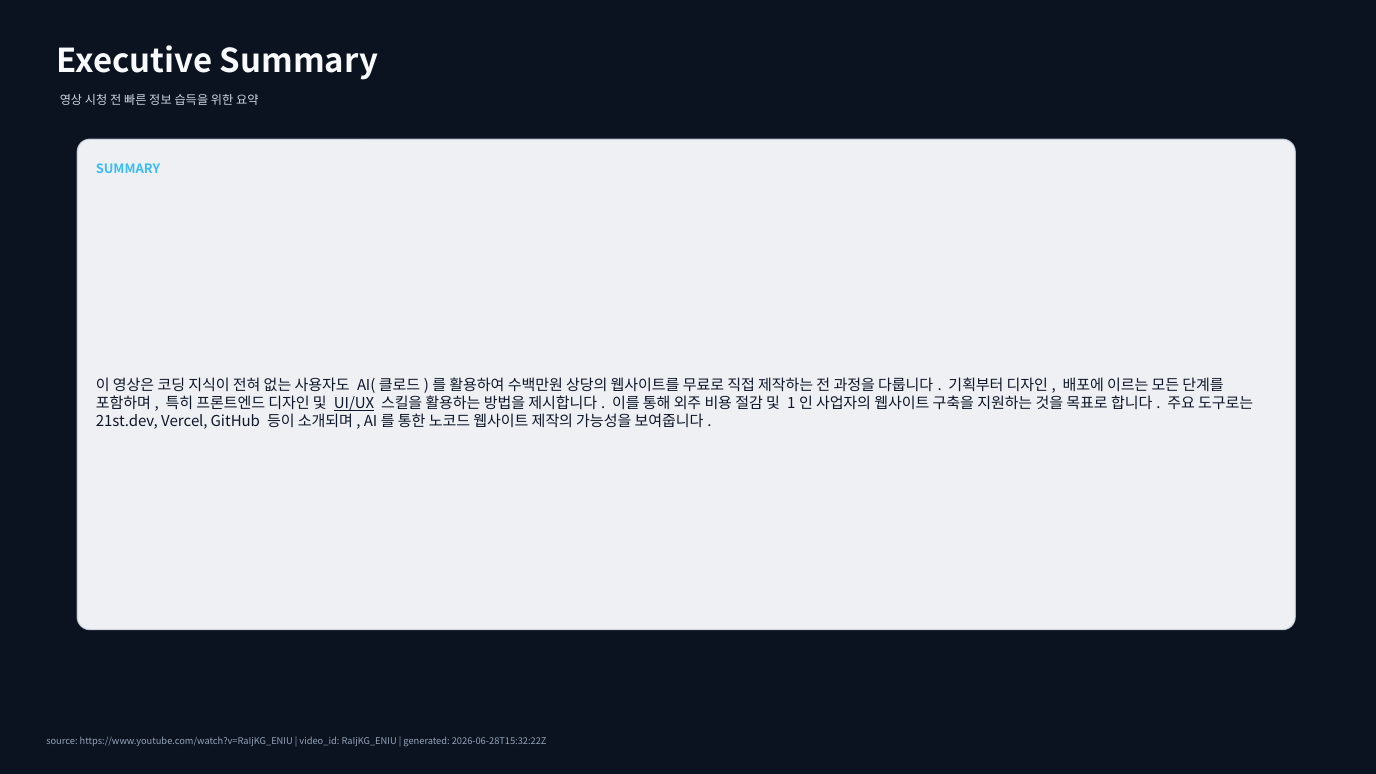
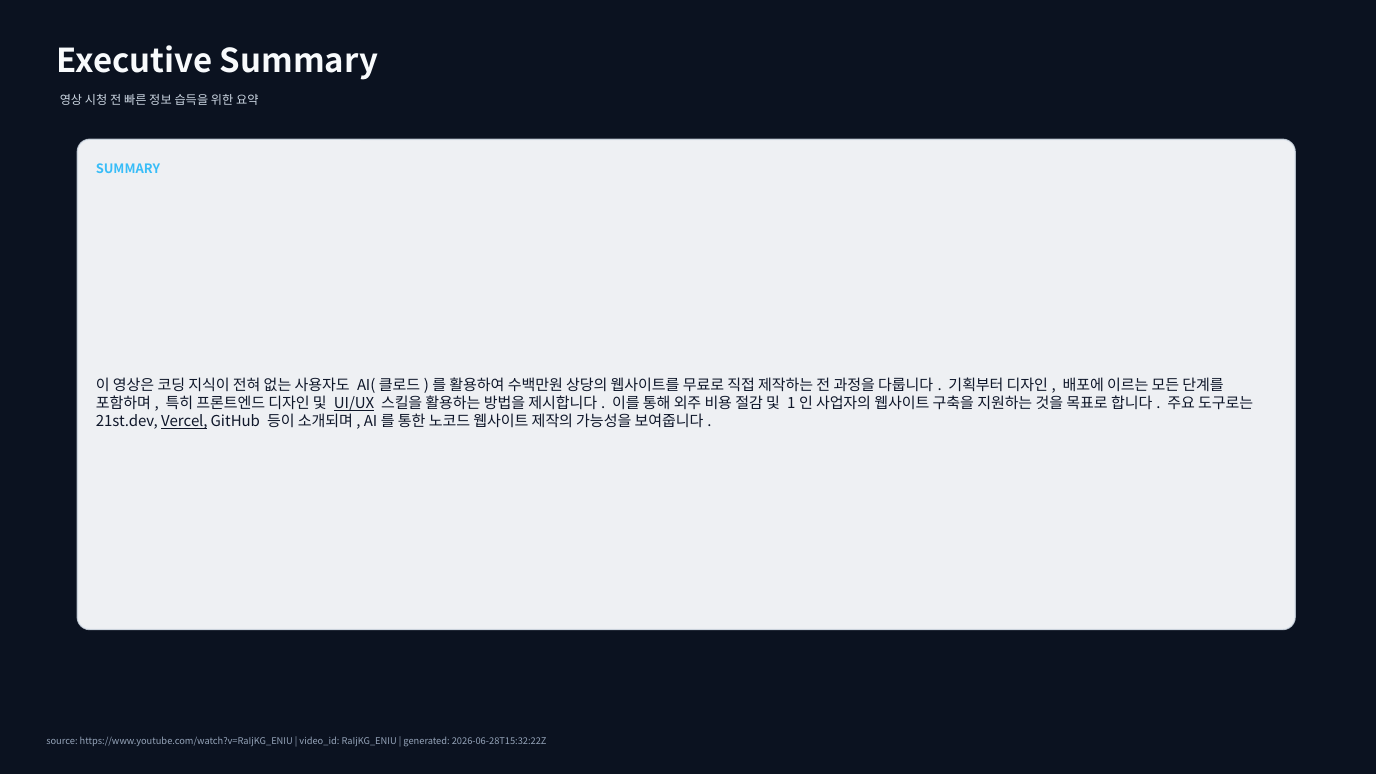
Vercel underline: none -> present (184, 422)
